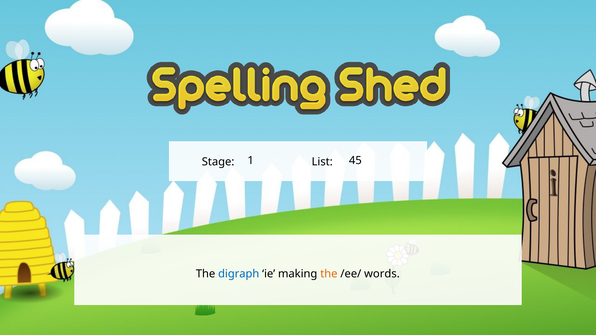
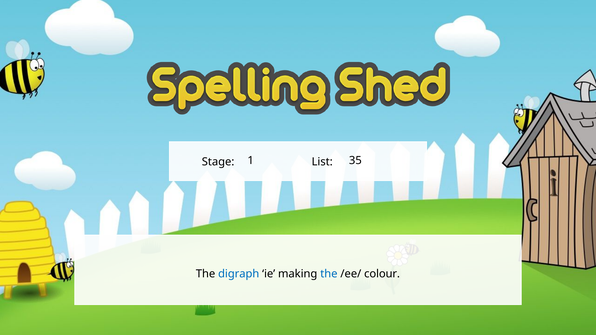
45: 45 -> 35 (355, 161)
the colour: orange -> blue (329, 274)
words: words -> colour (382, 274)
